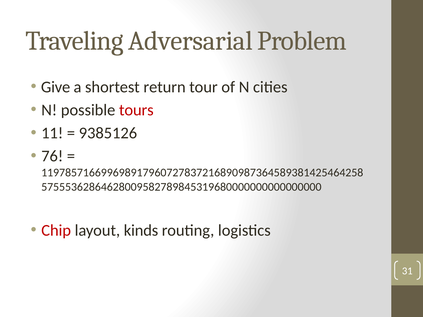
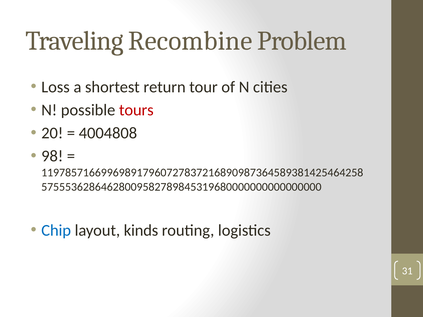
Adversarial: Adversarial -> Recombine (190, 41)
Give: Give -> Loss (56, 87)
11: 11 -> 20 (52, 133)
9385126: 9385126 -> 4004808 (108, 133)
76: 76 -> 98 (52, 156)
Chip colour: red -> blue (56, 231)
